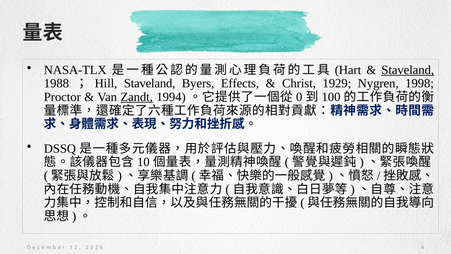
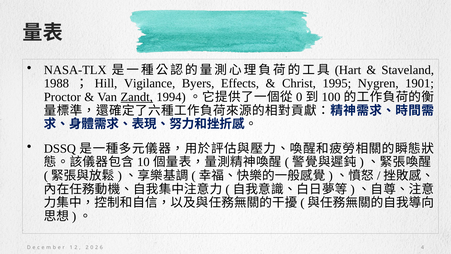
Staveland underline: present -> none (408, 70)
Staveland: Staveland -> Vigilance (150, 83)
1929: 1929 -> 1995 (337, 83)
1998: 1998 -> 1901 (420, 83)
